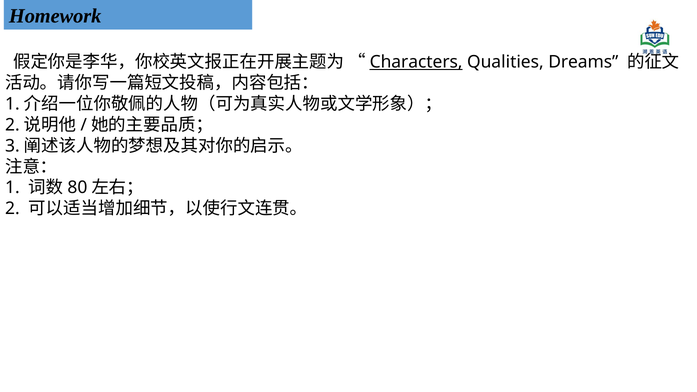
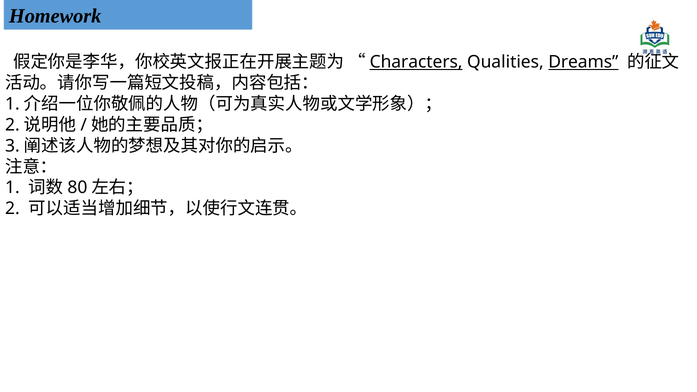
Dreams underline: none -> present (583, 62)
